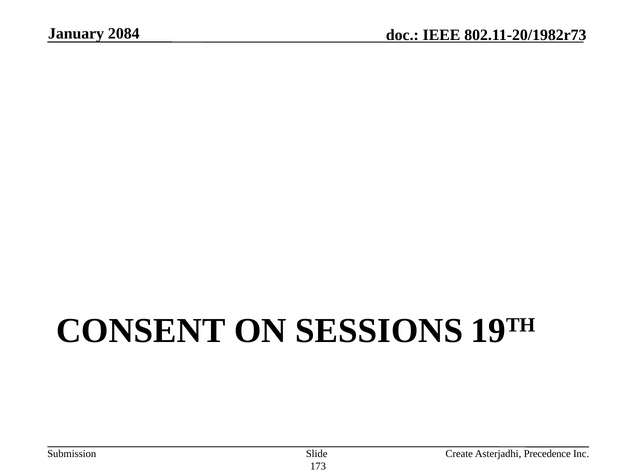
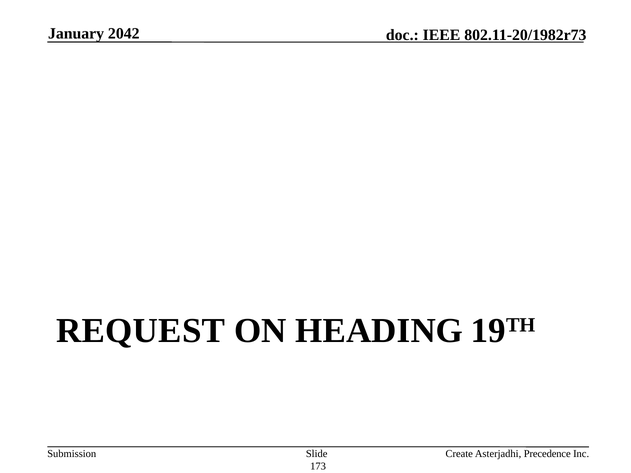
2084: 2084 -> 2042 (124, 33)
CONSENT: CONSENT -> REQUEST (141, 331)
SESSIONS: SESSIONS -> HEADING (379, 331)
